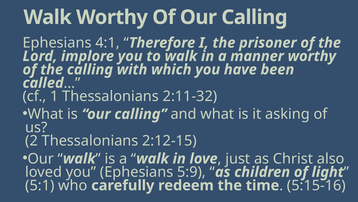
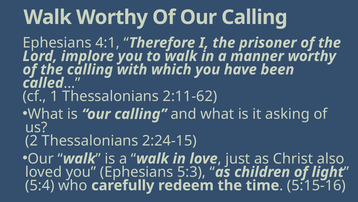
2:11-32: 2:11-32 -> 2:11-62 (190, 96)
2:12-15: 2:12-15 -> 2:24-15 (169, 140)
5:9: 5:9 -> 5:3 (191, 172)
5:1: 5:1 -> 5:4 (40, 185)
